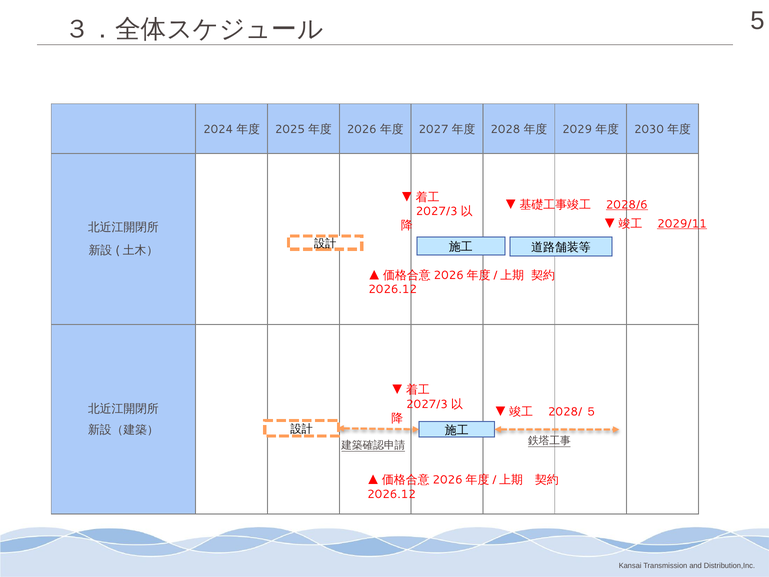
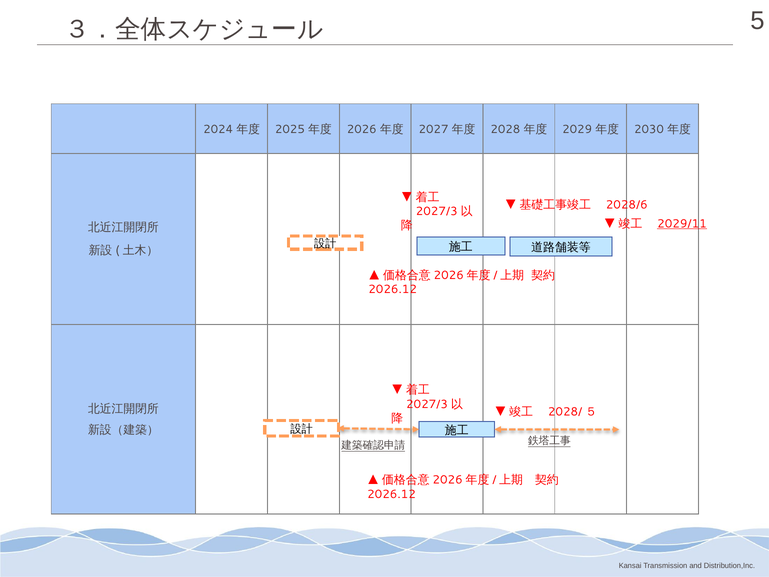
2028/6 underline: present -> none (627, 205)
